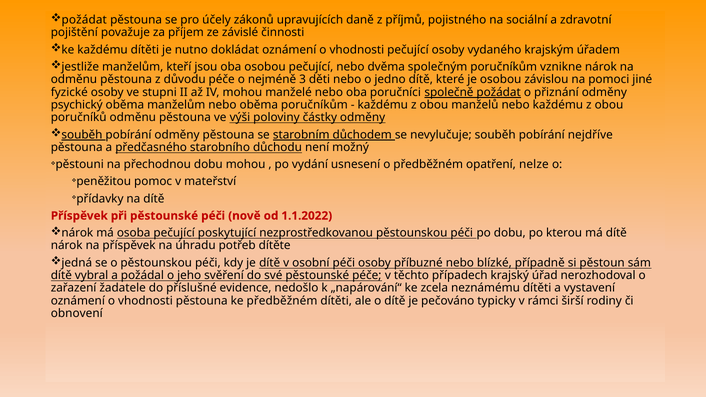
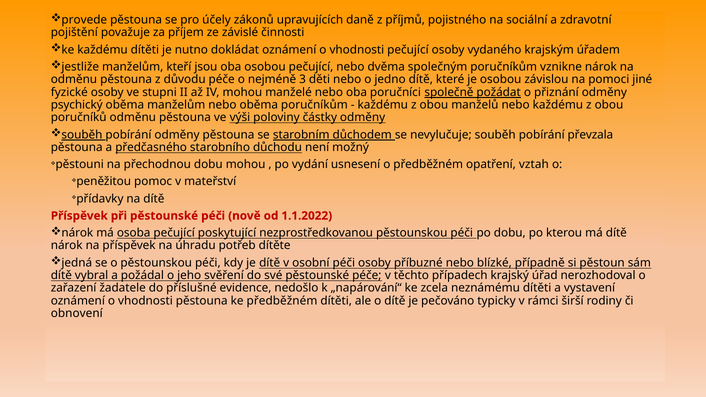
požádat: požádat -> provede (84, 20)
nejdříve: nejdříve -> převzala (590, 135)
nelze: nelze -> vztah (534, 164)
